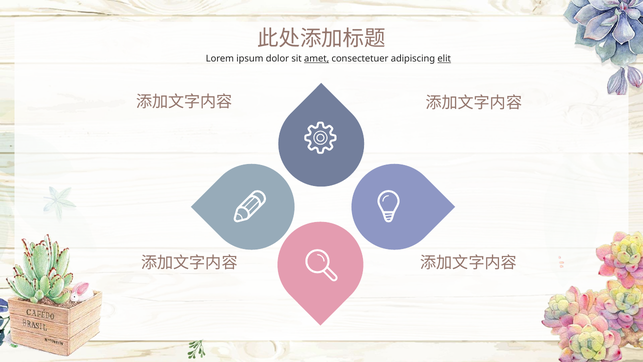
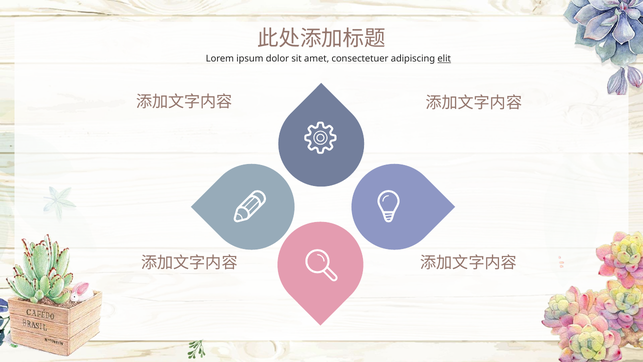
amet underline: present -> none (317, 59)
